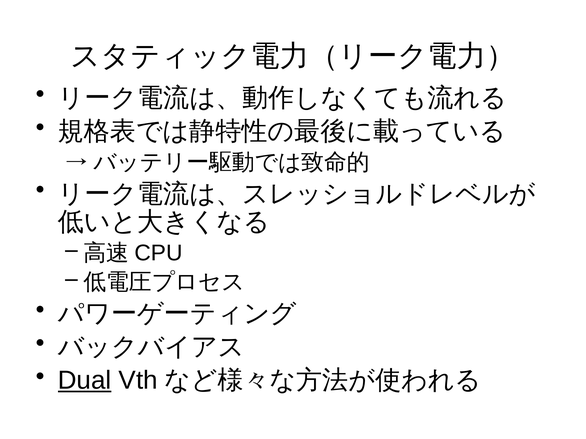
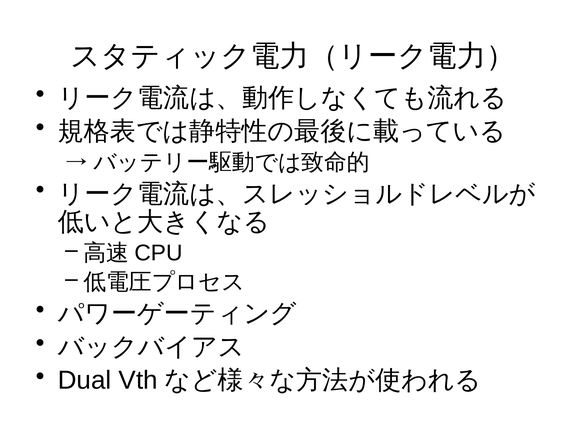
Dual underline: present -> none (85, 381)
